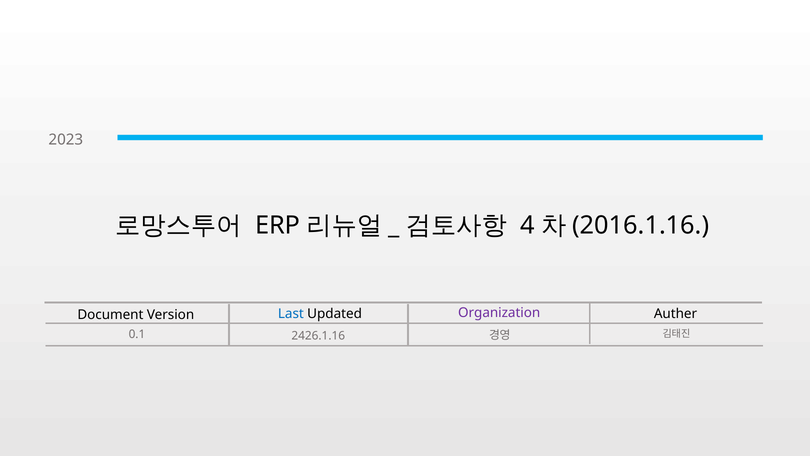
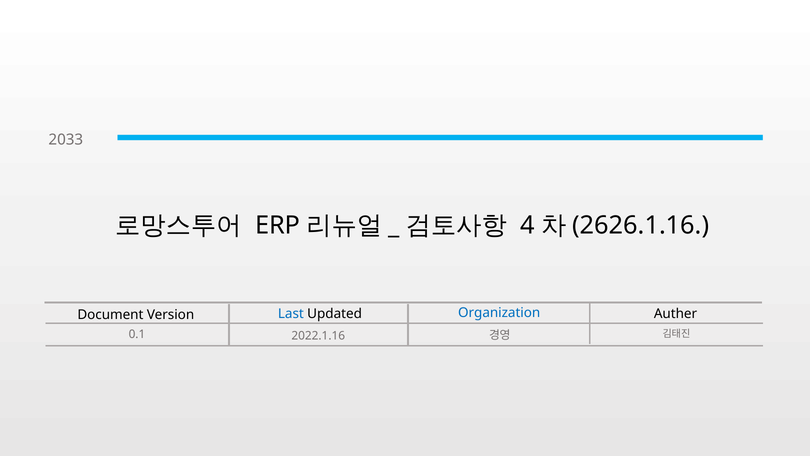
2023: 2023 -> 2033 (66, 140)
2016.1.16: 2016.1.16 -> 2626.1.16 (641, 225)
Organization colour: purple -> blue (499, 313)
2426.1.16: 2426.1.16 -> 2022.1.16 (318, 336)
